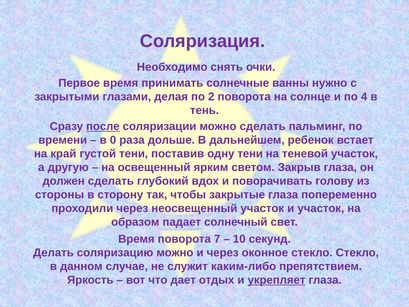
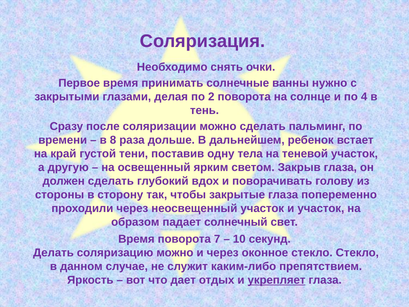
после underline: present -> none (103, 126)
0: 0 -> 8 (113, 140)
одну тени: тени -> тела (250, 154)
